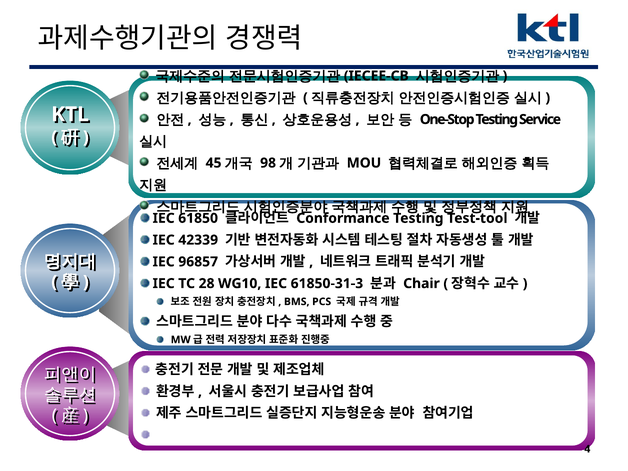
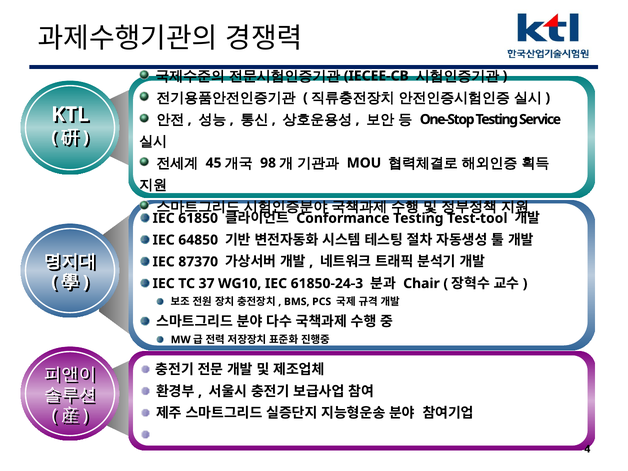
42339: 42339 -> 64850 (198, 240)
96857: 96857 -> 87370 (198, 262)
28: 28 -> 37 (207, 284)
61850-31-3: 61850-31-3 -> 61850-24-3 (327, 284)
